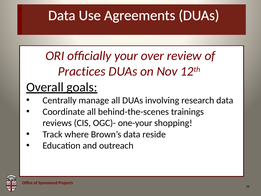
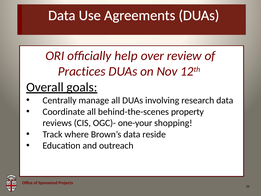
your: your -> help (126, 56)
trainings: trainings -> property (187, 112)
